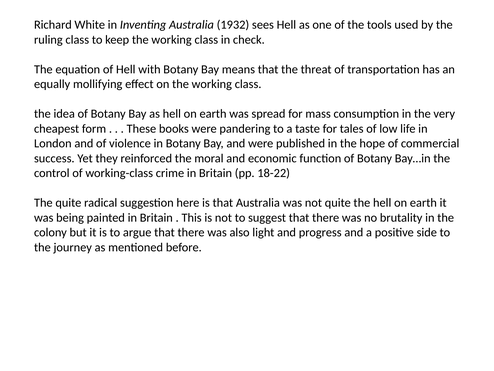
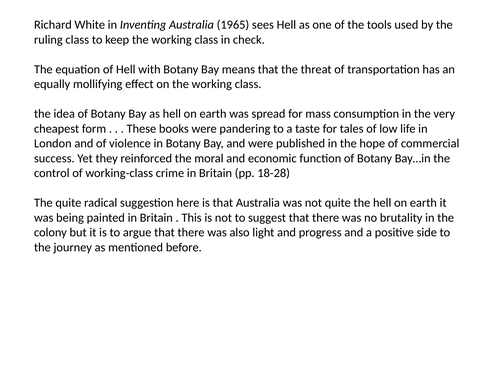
1932: 1932 -> 1965 (233, 25)
18-22: 18-22 -> 18-28 (274, 173)
